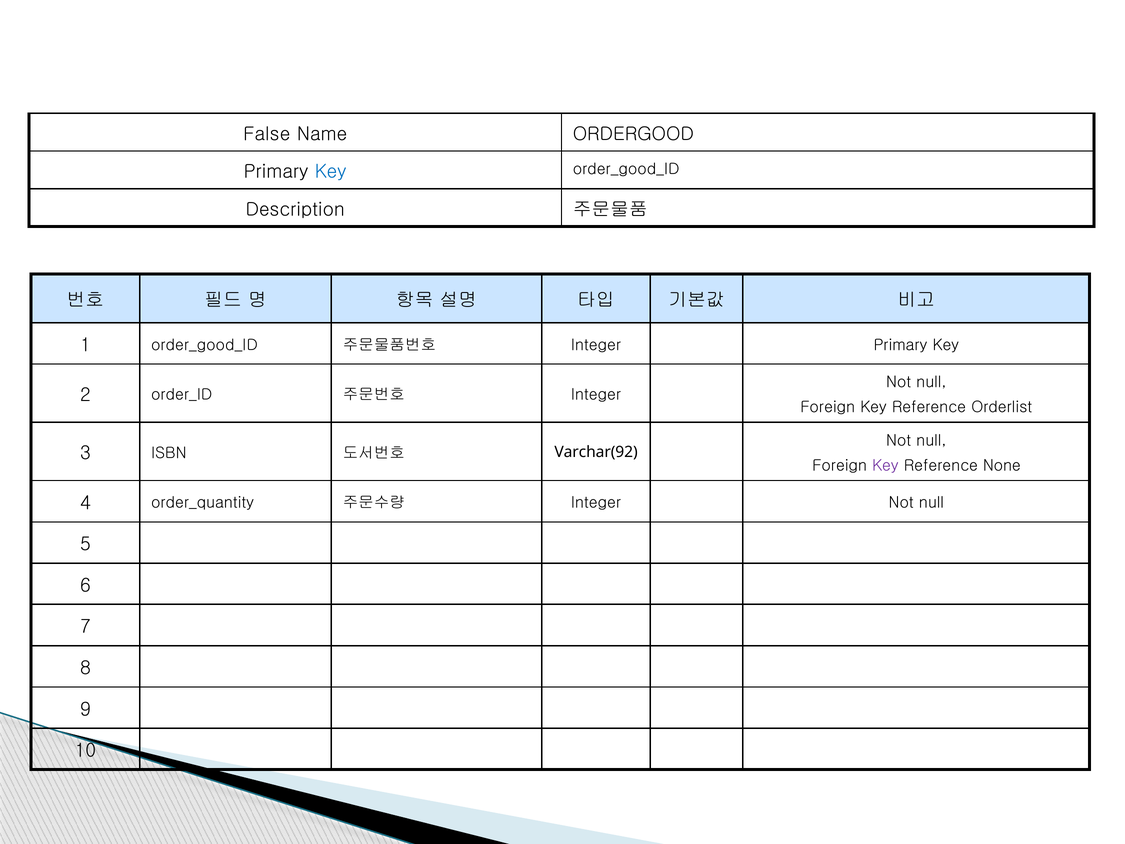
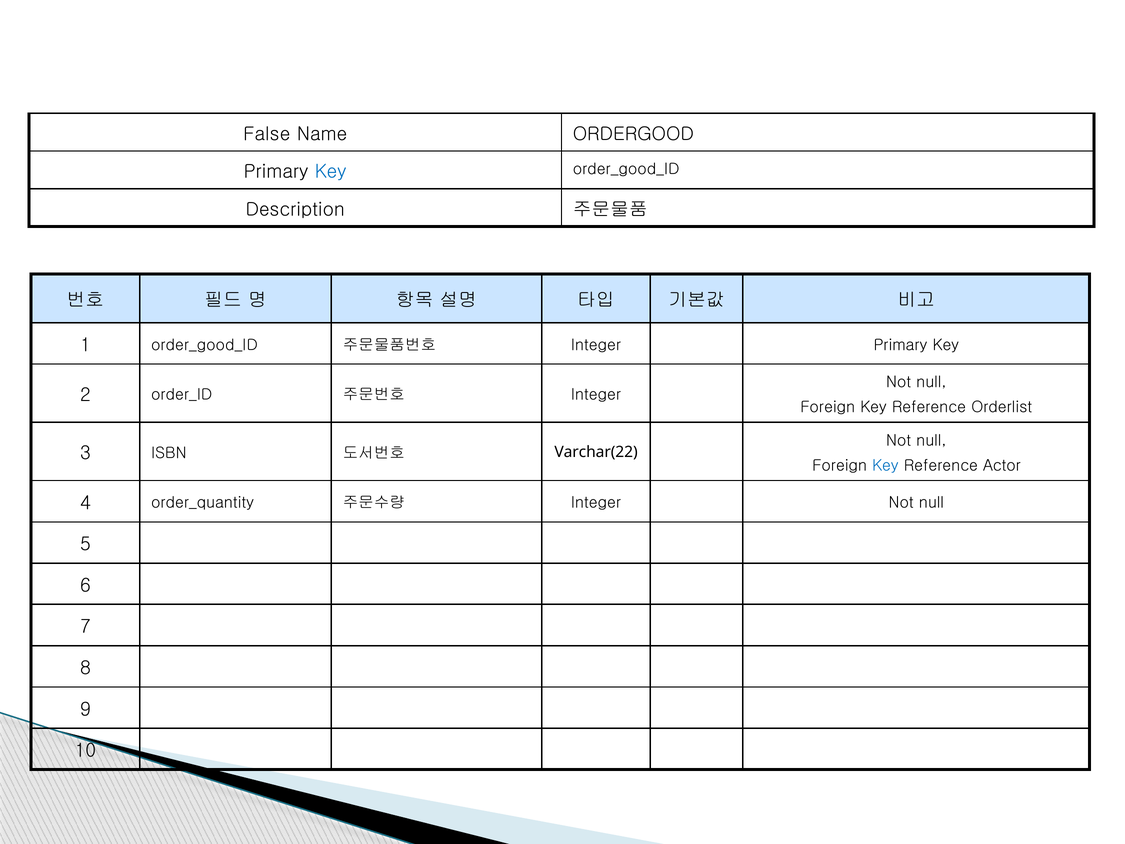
Varchar(92: Varchar(92 -> Varchar(22 (596, 452)
Key colour: purple -> blue (886, 465)
None: None -> Actor (1002, 465)
